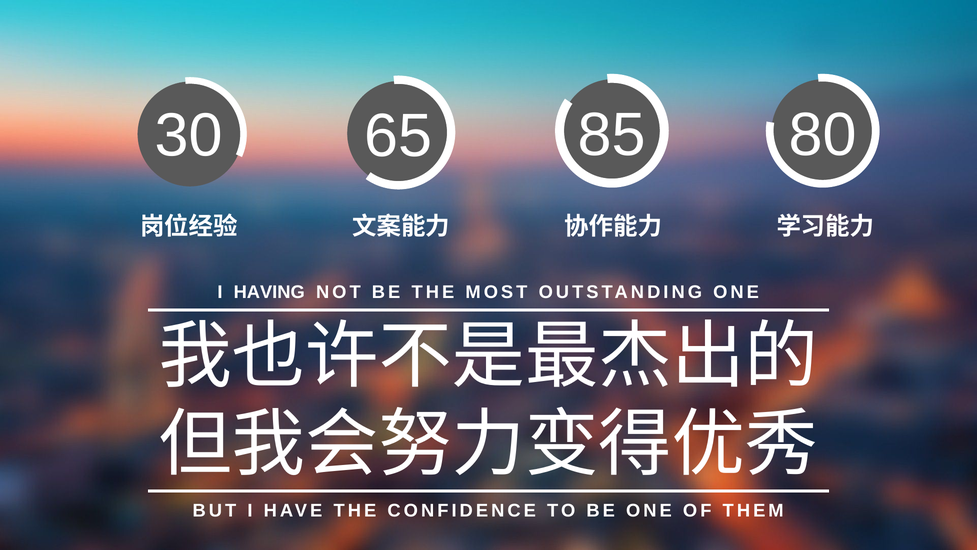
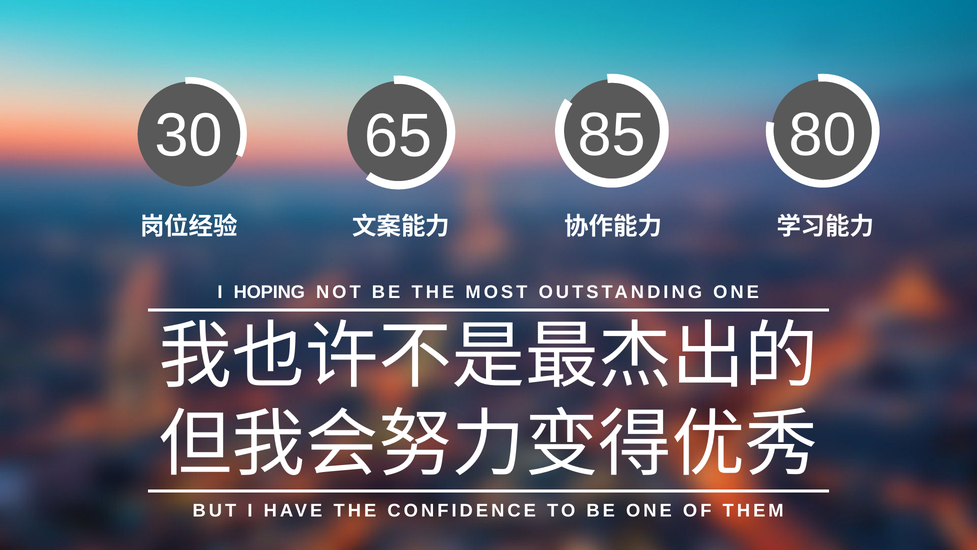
HAVING: HAVING -> HOPING (269, 292)
